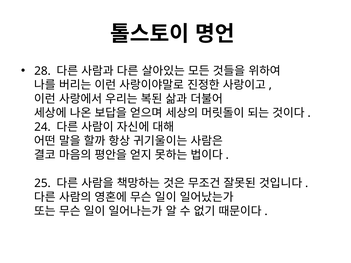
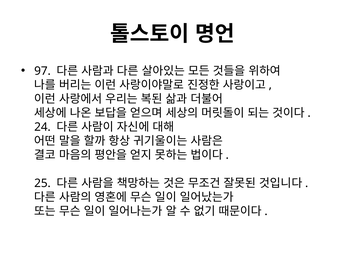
28: 28 -> 97 (42, 71)
